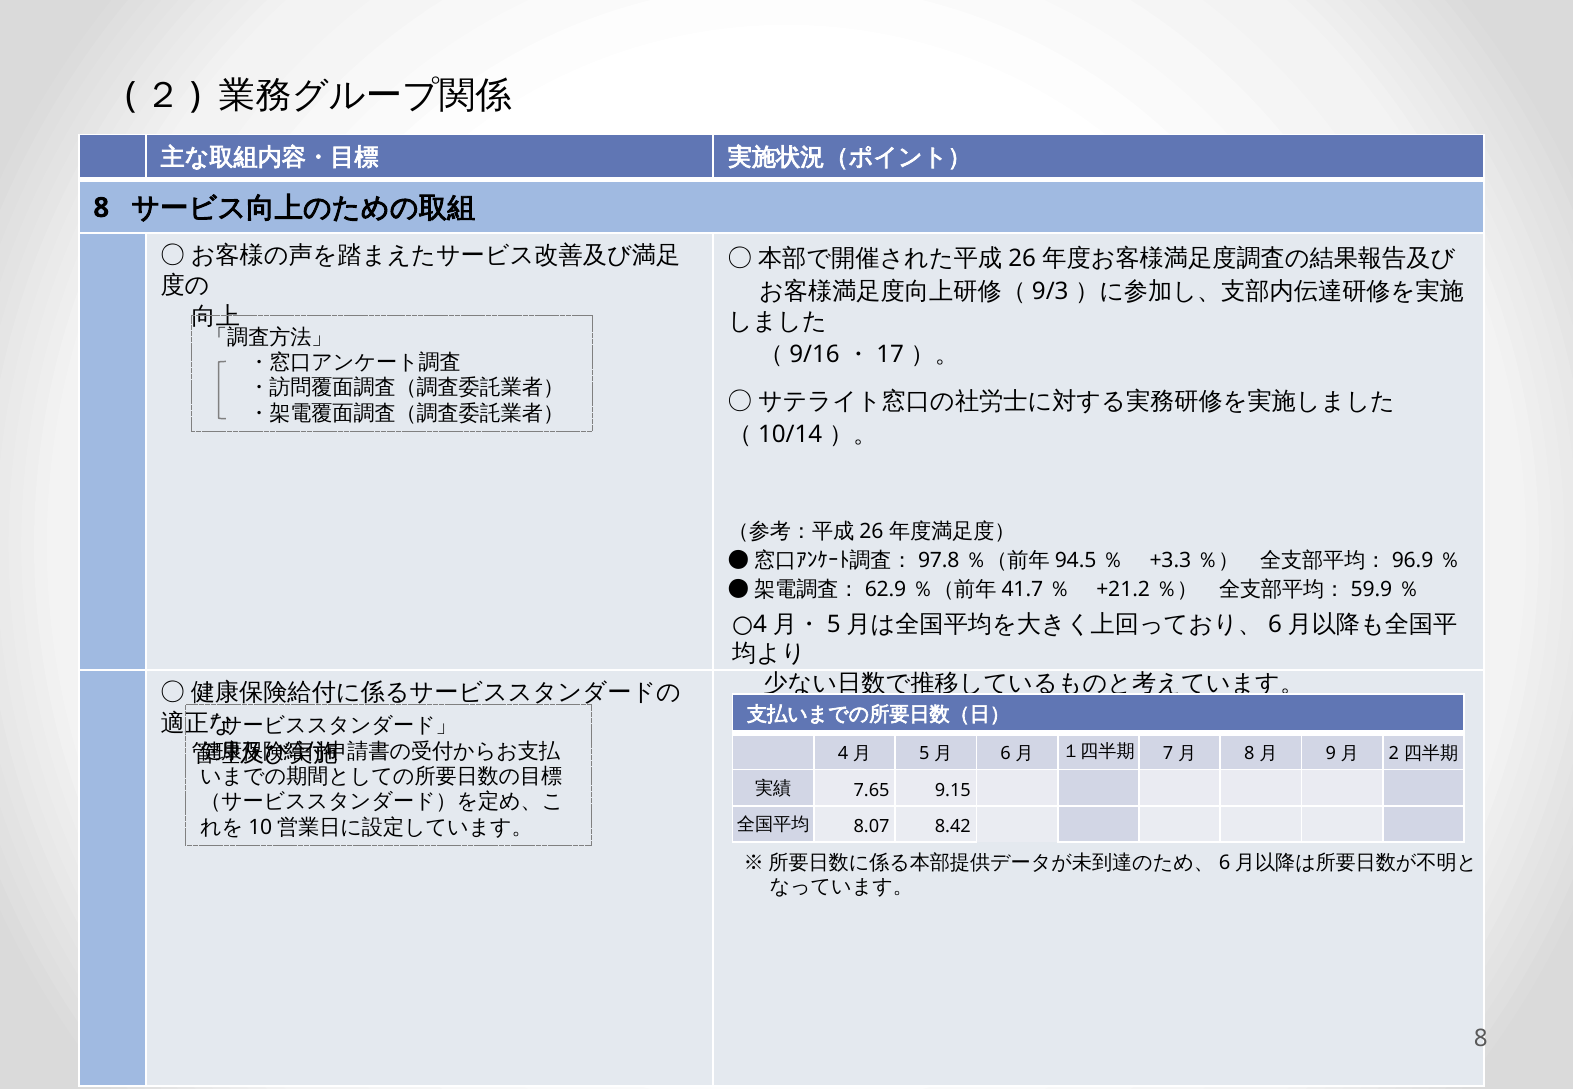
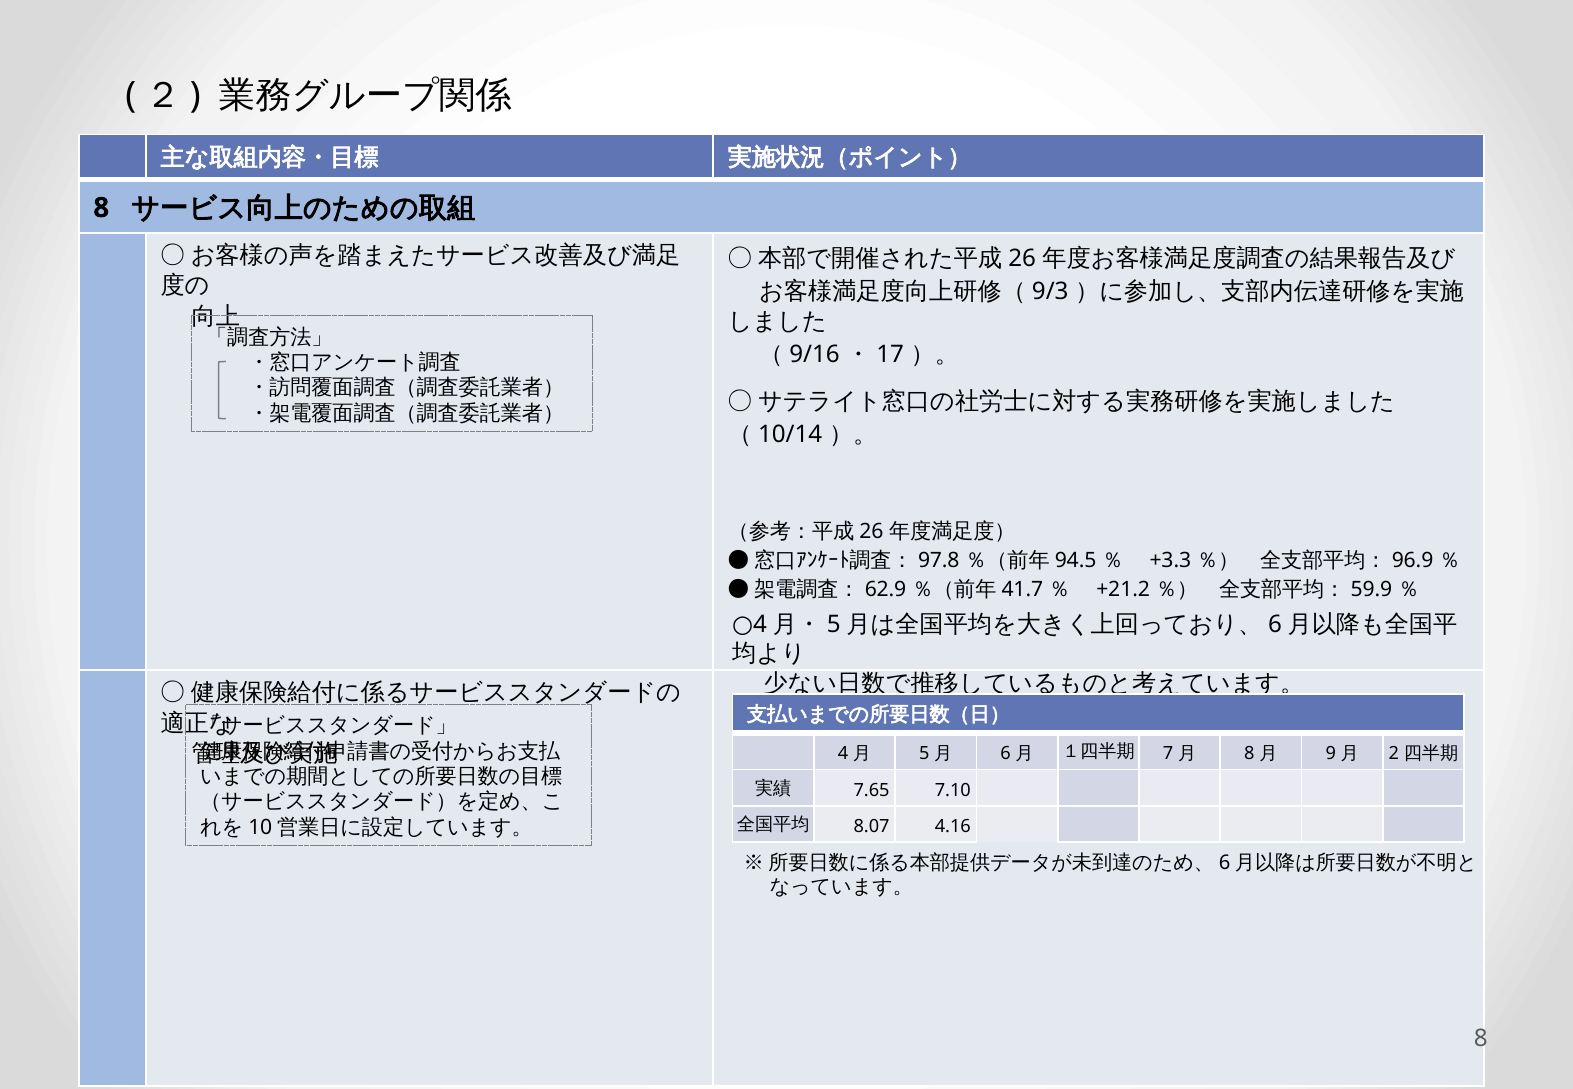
9.15: 9.15 -> 7.10 (953, 790)
8.42: 8.42 -> 4.16 (953, 826)
